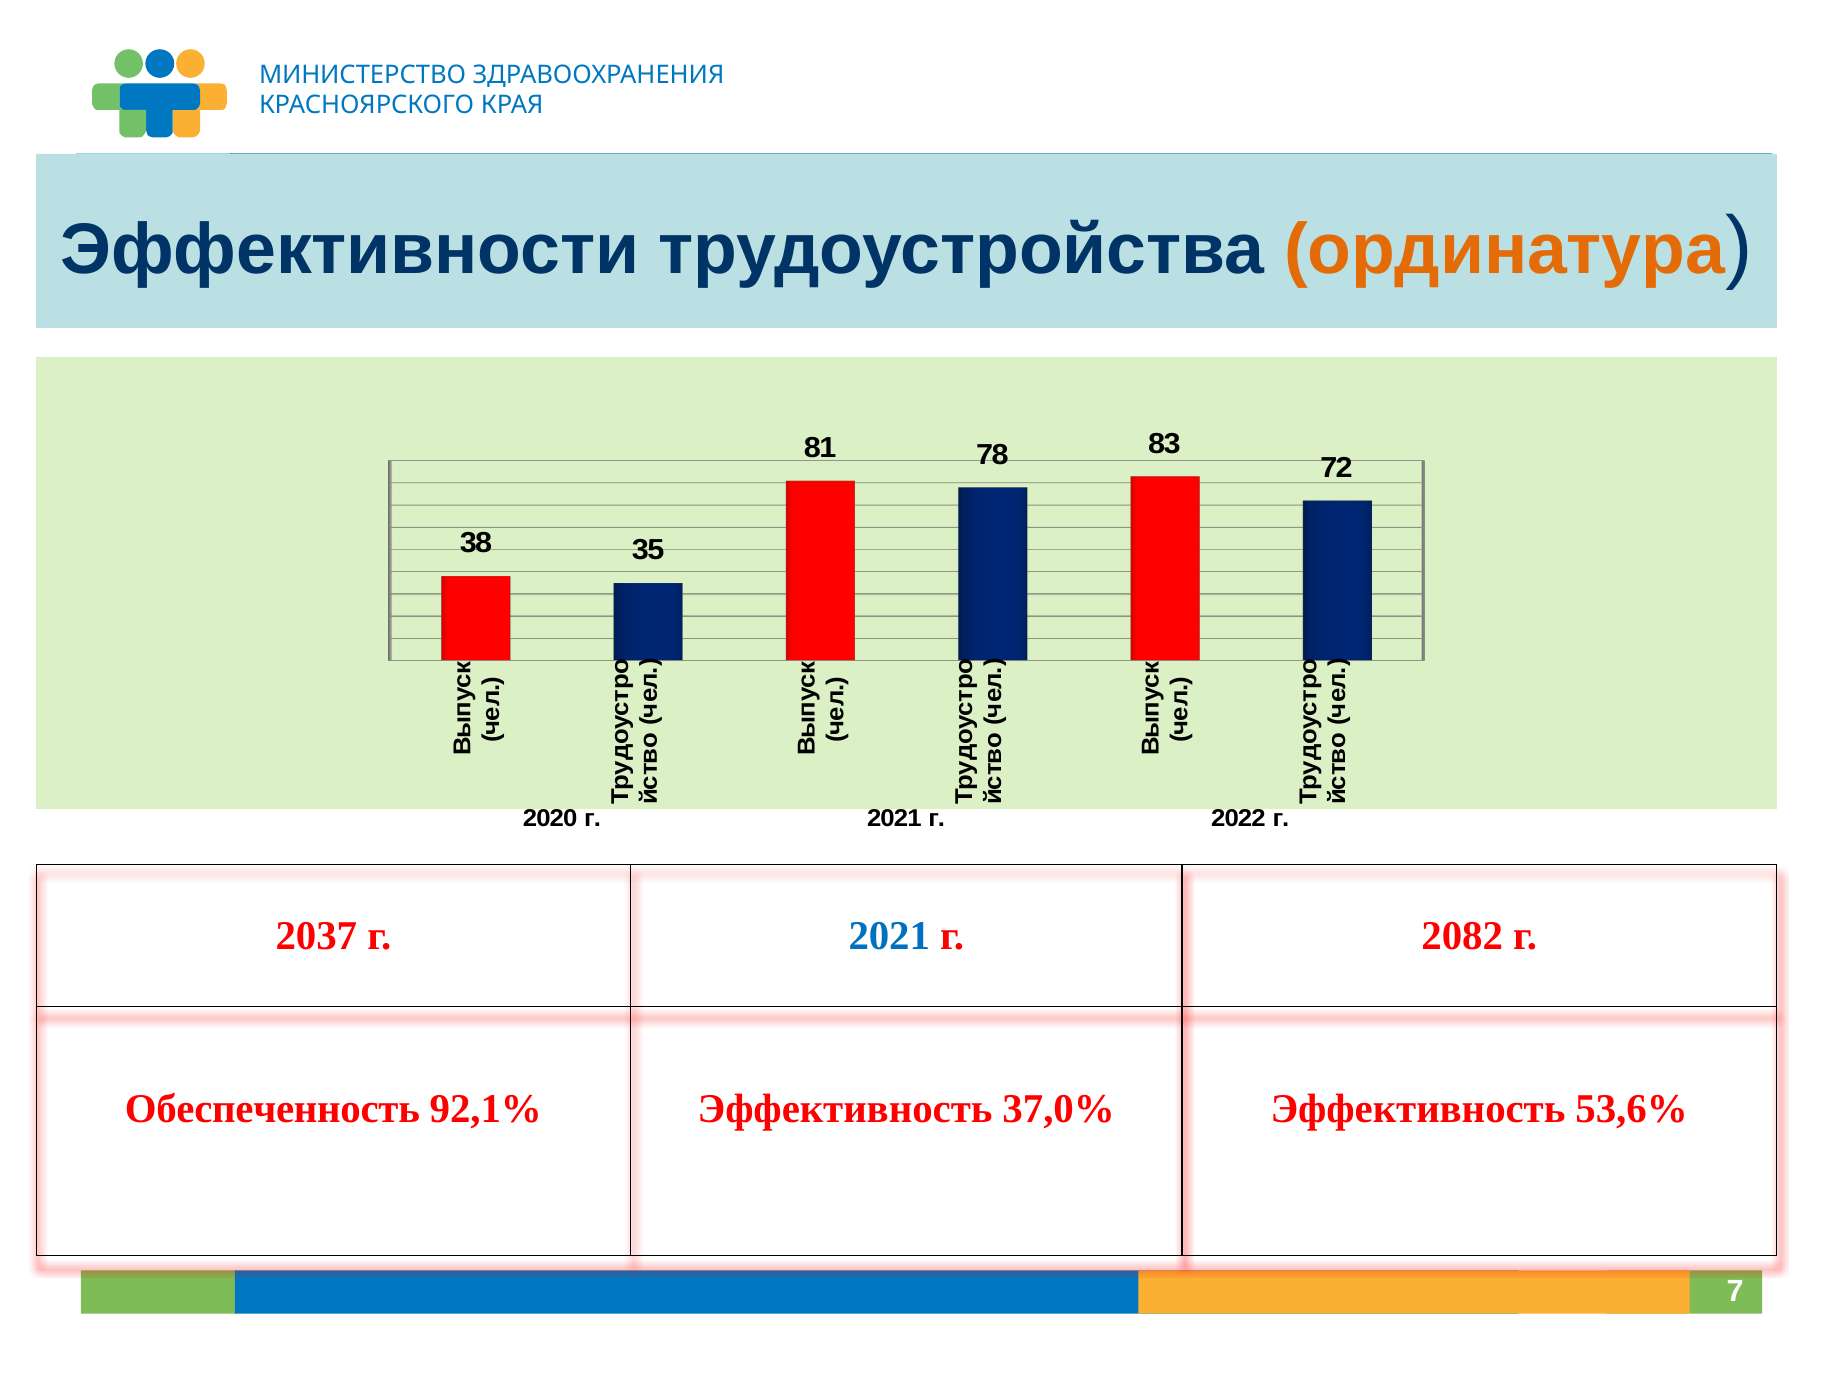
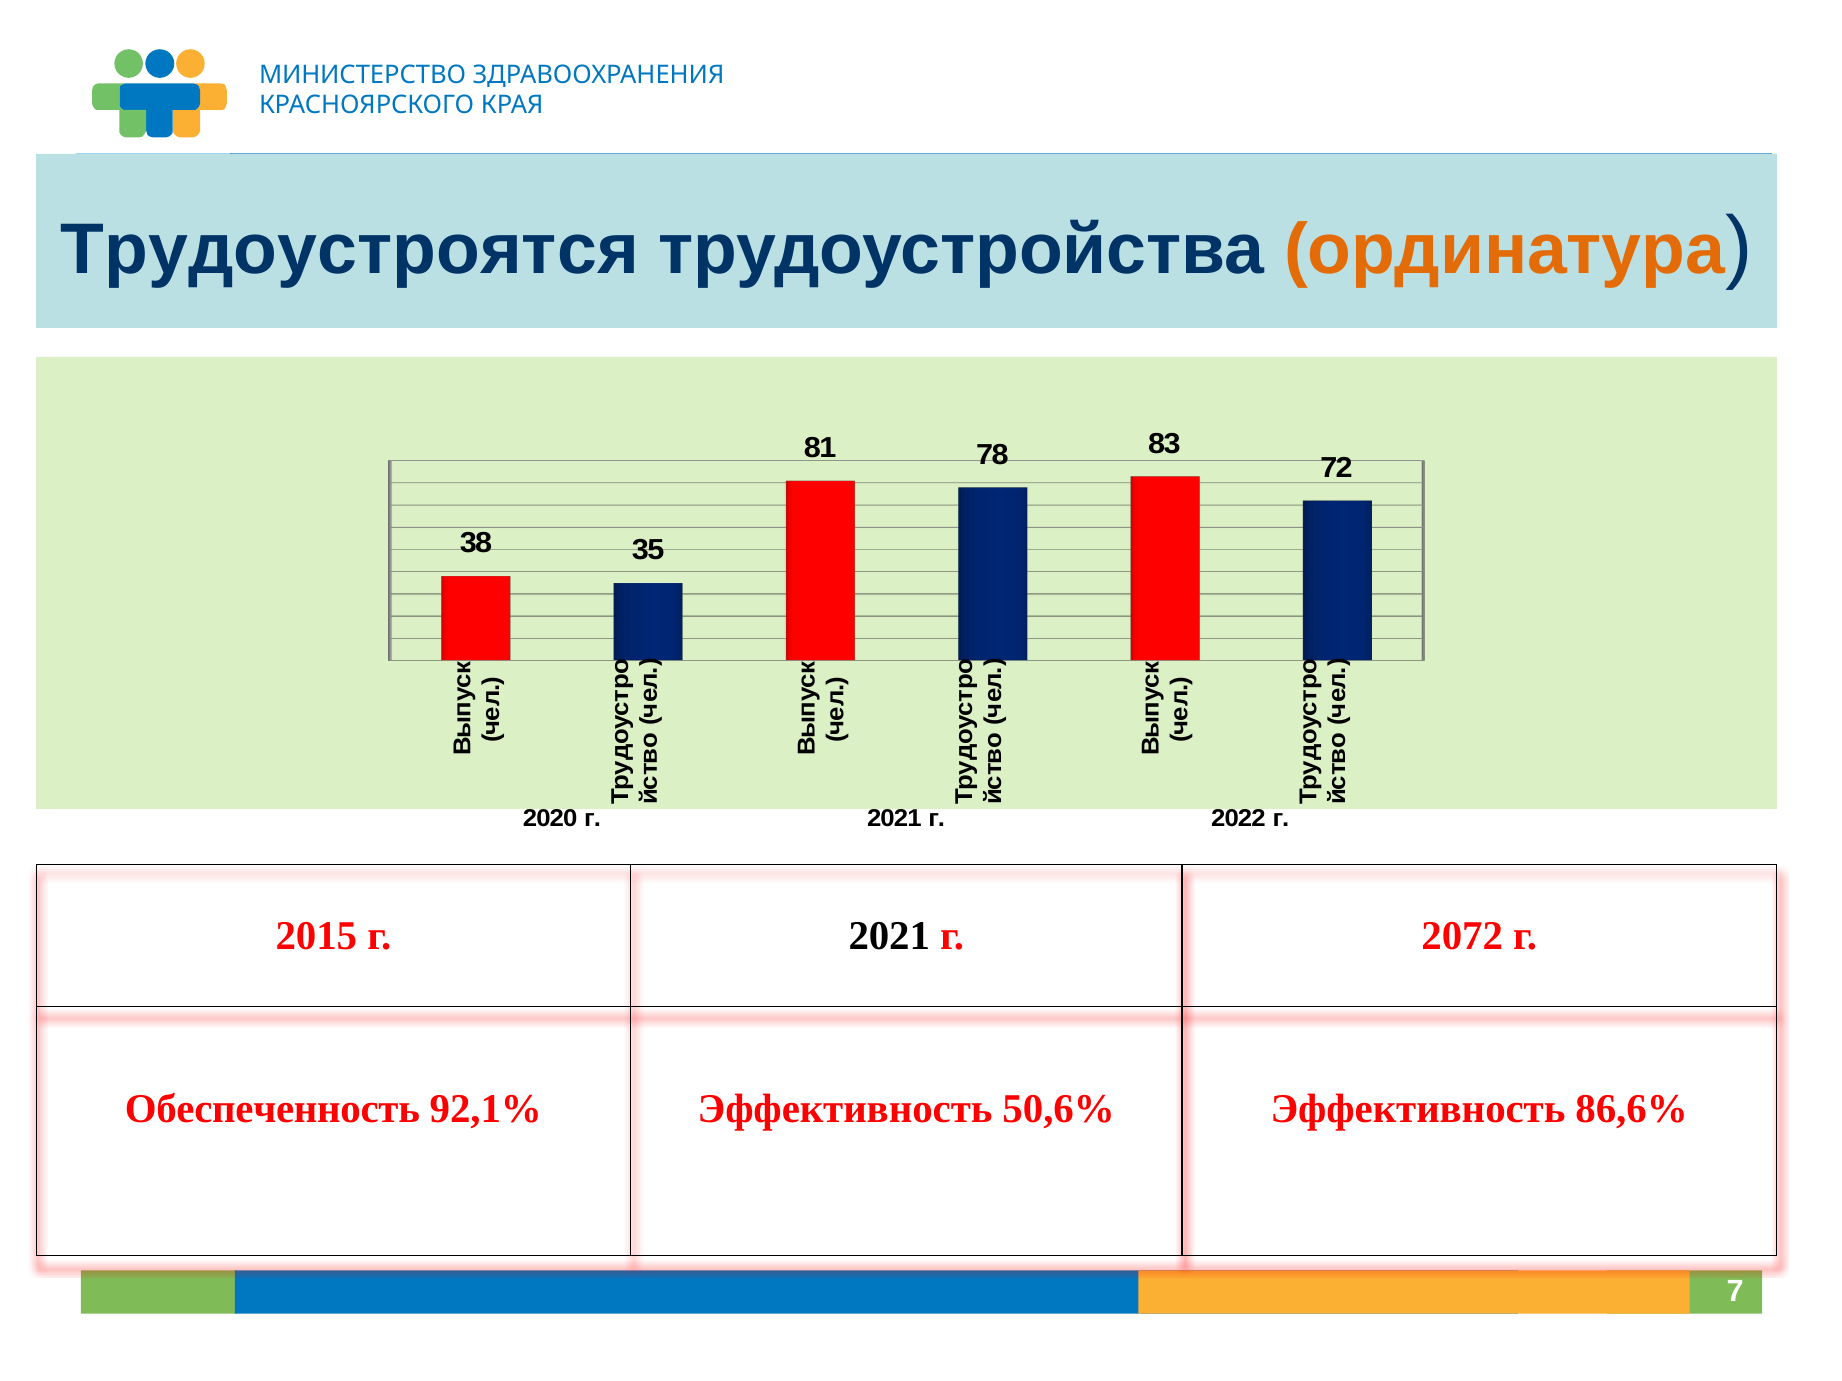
Эффективности: Эффективности -> Трудоустроятся (350, 250)
2037: 2037 -> 2015 (316, 936)
2021 colour: blue -> black (889, 936)
2082: 2082 -> 2072 (1462, 936)
37,0%: 37,0% -> 50,6% (1059, 1109)
53,6%: 53,6% -> 86,6% (1632, 1109)
